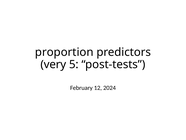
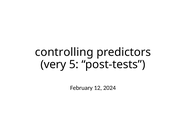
proportion: proportion -> controlling (64, 52)
